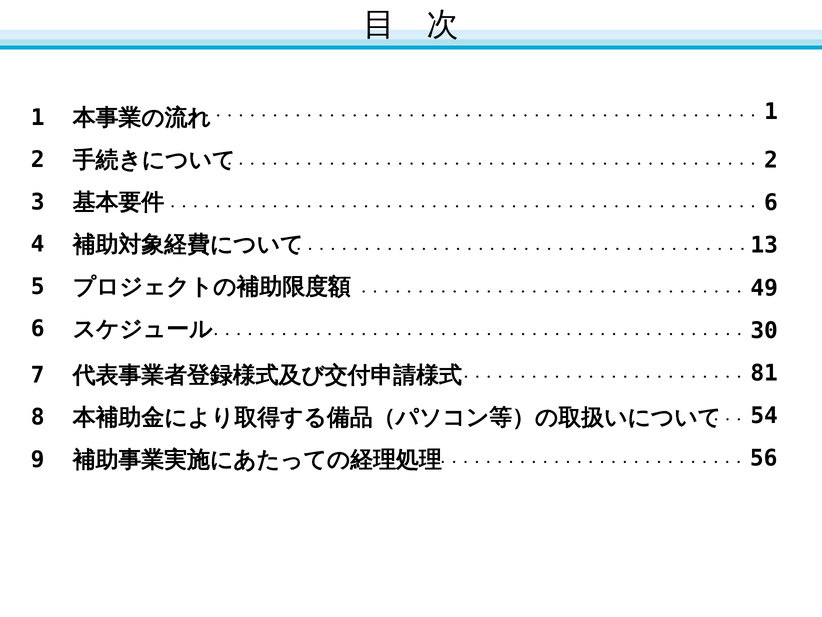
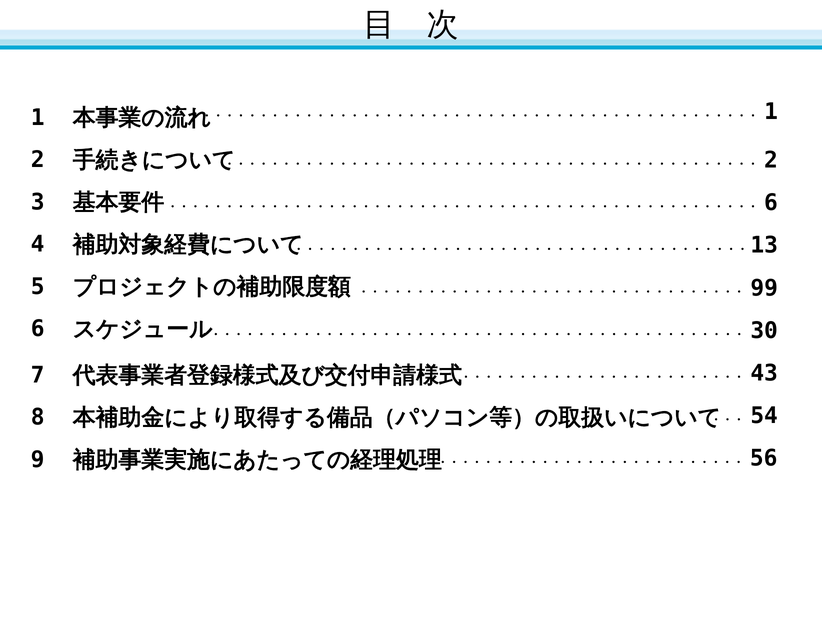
49: 49 -> 99 (764, 288)
81: 81 -> 43 (764, 373)
